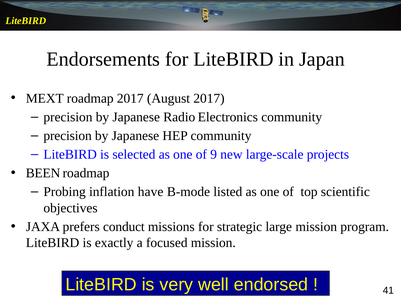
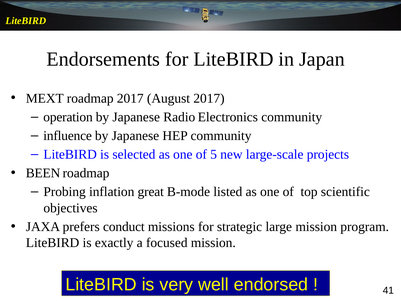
precision: precision -> operation (68, 117)
precision: precision -> influence (68, 136)
9: 9 -> 5 (214, 154)
have: have -> great (151, 192)
